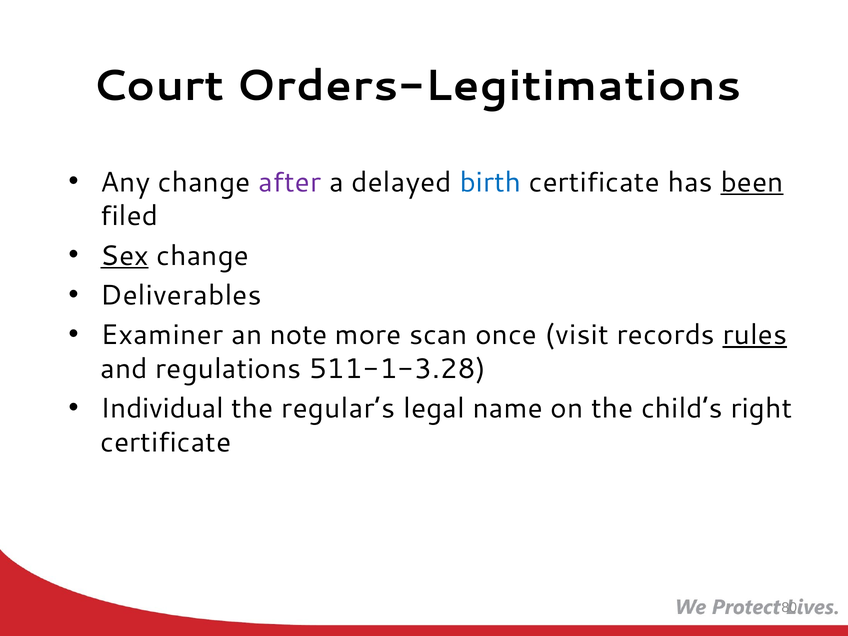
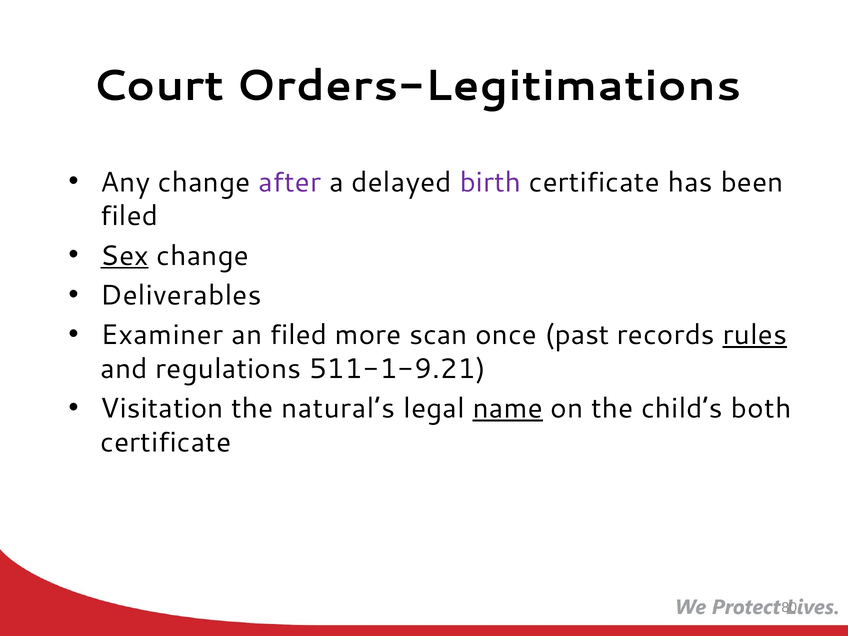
birth colour: blue -> purple (490, 182)
been underline: present -> none (752, 182)
an note: note -> filed (299, 335)
visit: visit -> past (577, 335)
511-1-3.28: 511-1-3.28 -> 511-1-9.21 (398, 369)
Individual: Individual -> Visitation (162, 408)
regular’s: regular’s -> natural’s (338, 408)
name underline: none -> present (508, 408)
right: right -> both (761, 408)
